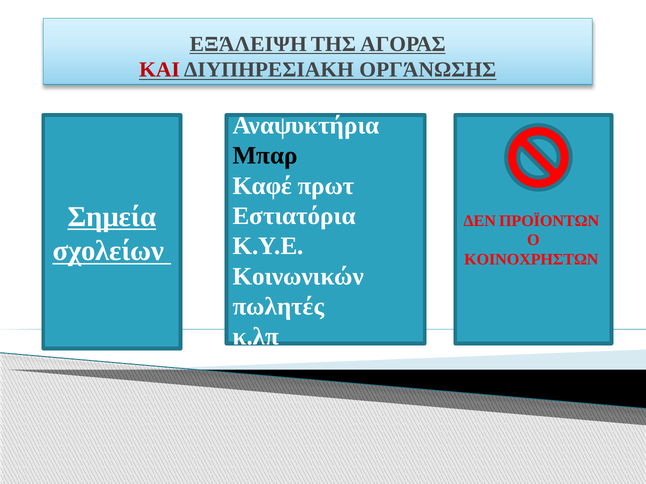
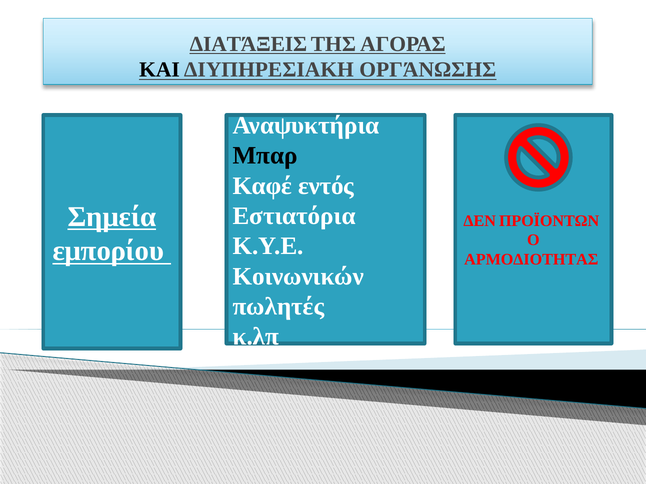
ΕΞΆΛΕΙΨΗ: ΕΞΆΛΕΙΨΗ -> ΔΙΑΤΆΞΕΙΣ (248, 44)
ΚΑΙ colour: red -> black (159, 70)
πρωτ: πρωτ -> εντός (326, 186)
σχολείων: σχολείων -> εμπορίου (108, 251)
ΚΟΙΝΟΧΡΗΣΤΩΝ: ΚΟΙΝΟΧΡΗΣΤΩΝ -> ΑΡΜΟΔΙΟΤΗΤΑΣ (531, 260)
